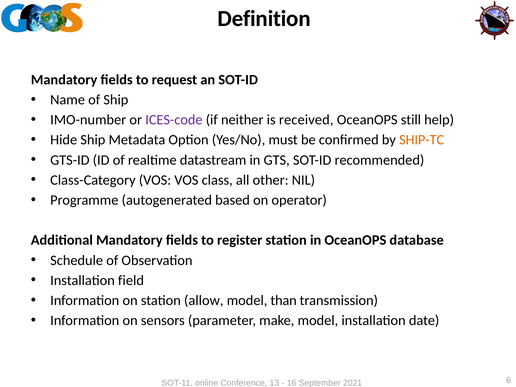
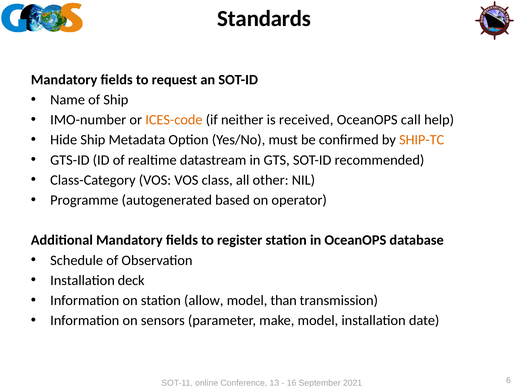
Definition: Definition -> Standards (264, 19)
ICES-code colour: purple -> orange (174, 120)
still: still -> call (411, 120)
field: field -> deck (131, 280)
